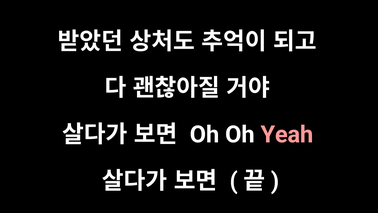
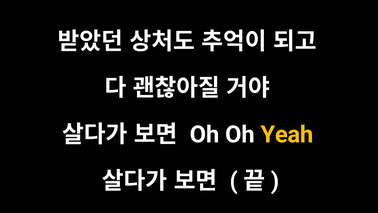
Yeah colour: pink -> yellow (287, 134)
